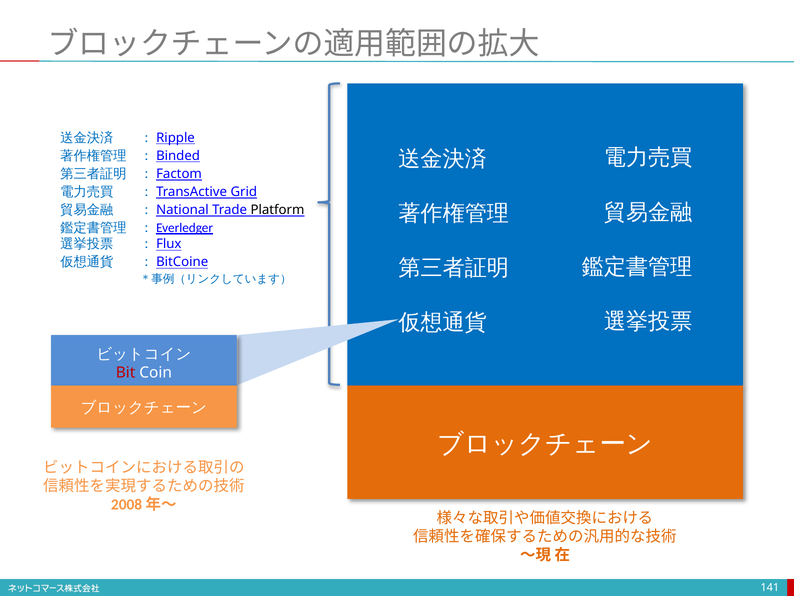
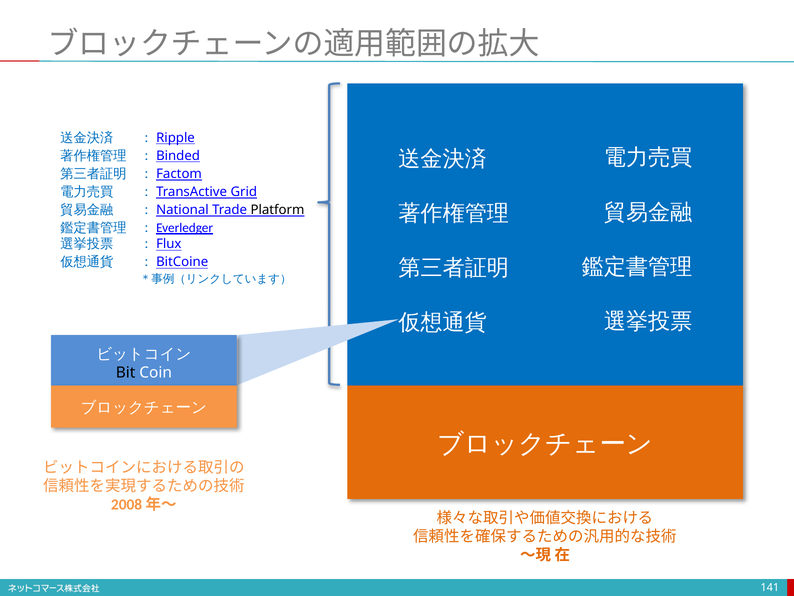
Bit colour: red -> black (126, 373)
